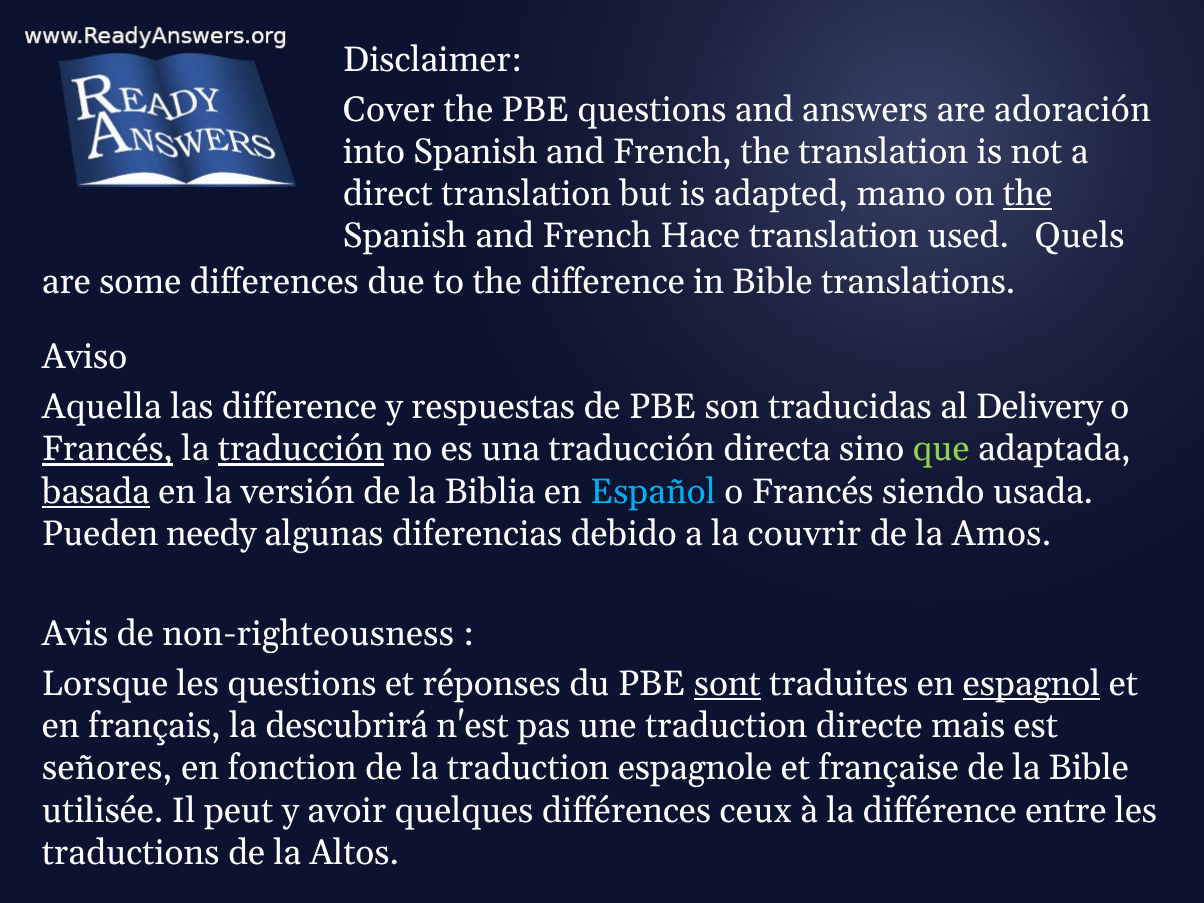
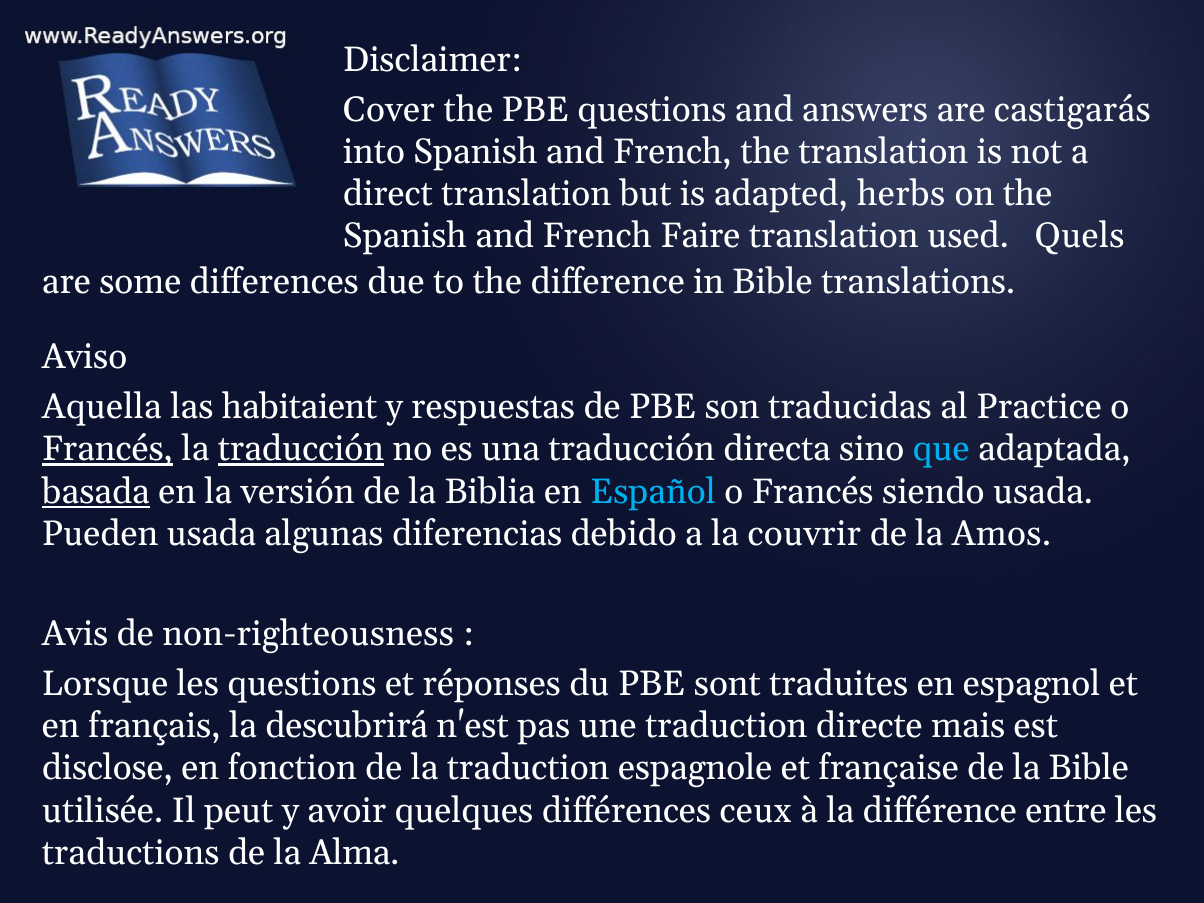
adoración: adoración -> castigarás (1072, 110)
mano: mano -> herbs (901, 194)
the underline: present -> none (1028, 194)
Hace: Hace -> Faire (700, 236)
las difference: difference -> habitaient (300, 407)
Delivery: Delivery -> Practice (1039, 407)
que colour: light green -> light blue (941, 449)
Pueden needy: needy -> usada (211, 534)
sont underline: present -> none (727, 684)
espagnol underline: present -> none (1032, 684)
señores: señores -> disclose (107, 768)
Altos: Altos -> Alma (355, 853)
